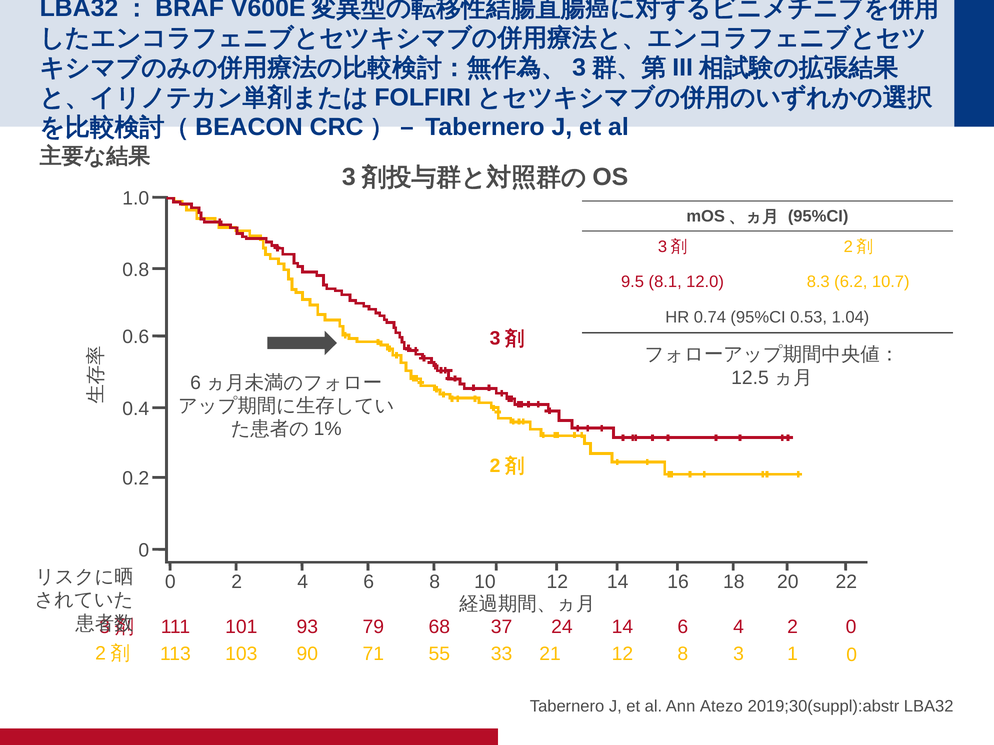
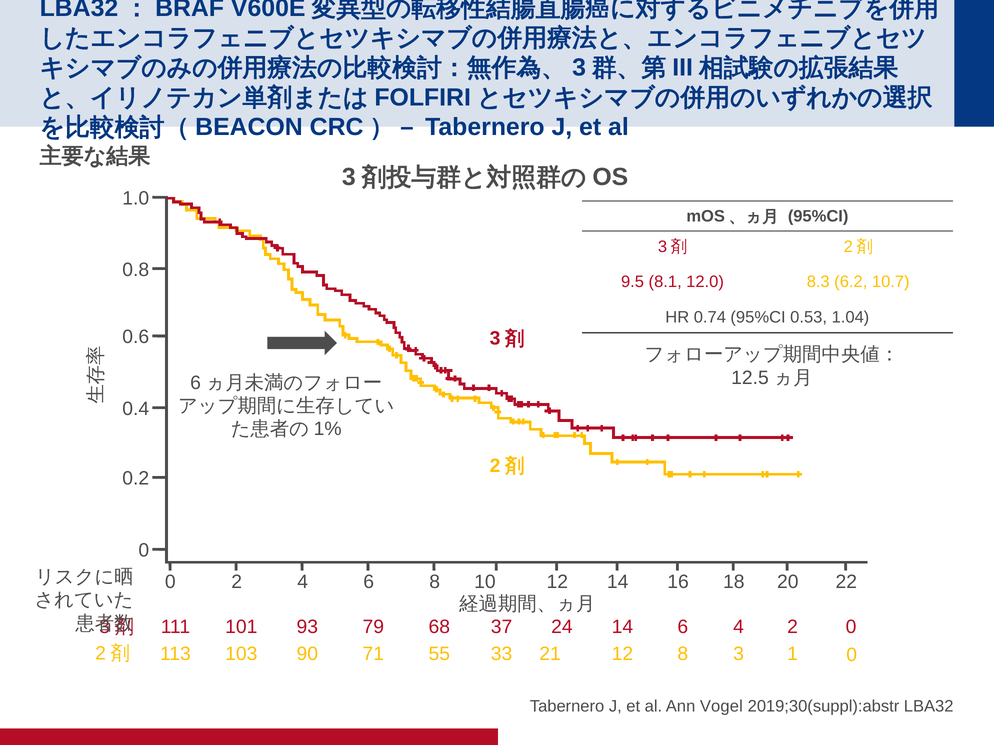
Atezo: Atezo -> Vogel (721, 707)
